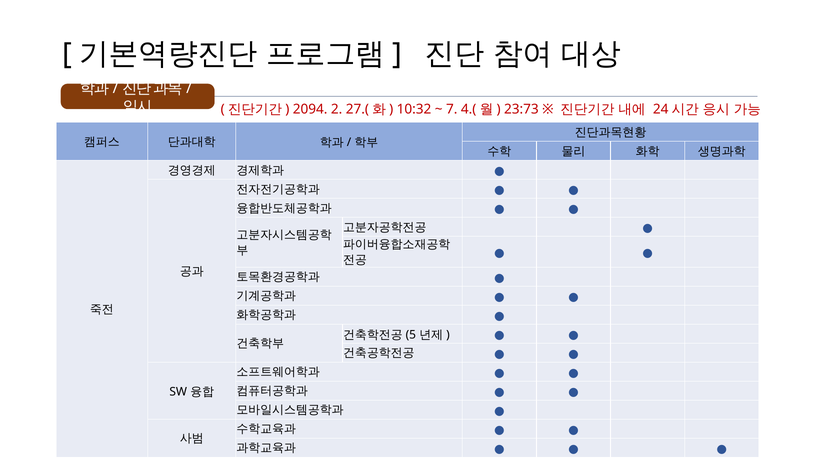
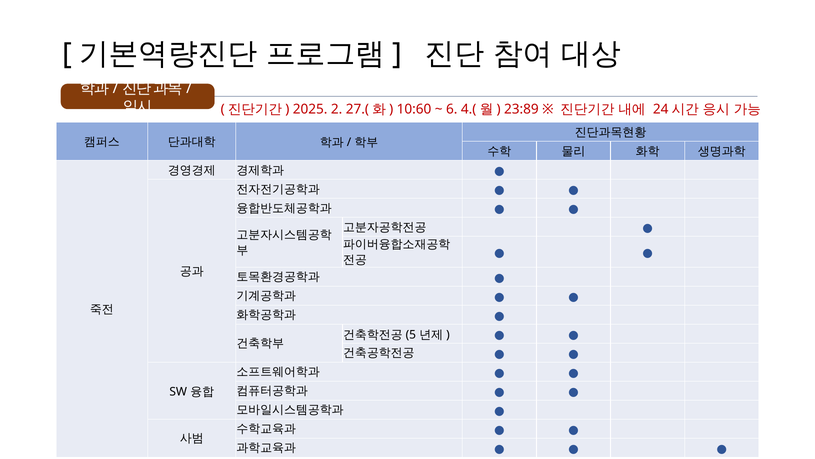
2094: 2094 -> 2025 (310, 109)
10:32: 10:32 -> 10:60 (414, 109)
7: 7 -> 6 (452, 109)
23:73: 23:73 -> 23:89 (521, 109)
